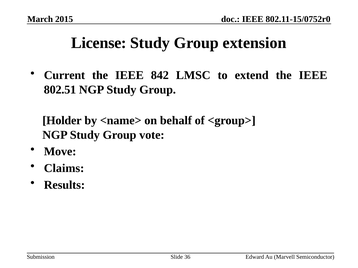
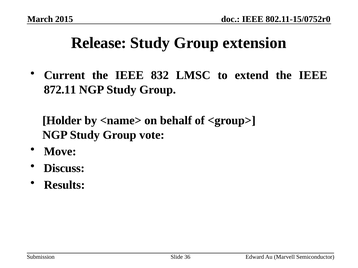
License: License -> Release (99, 43)
842: 842 -> 832 (160, 75)
802.51: 802.51 -> 872.11 (60, 90)
Claims: Claims -> Discuss (64, 168)
